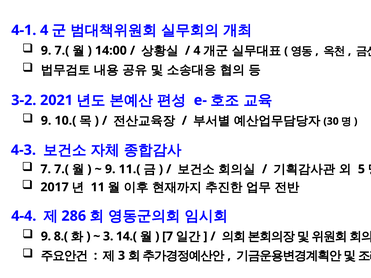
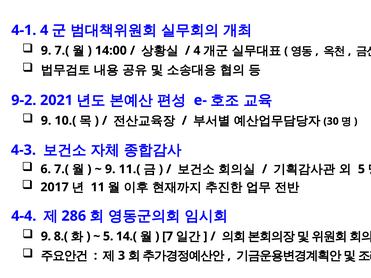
3-2: 3-2 -> 9-2 (24, 100)
7: 7 -> 6 (46, 169)
3: 3 -> 5 (108, 237)
